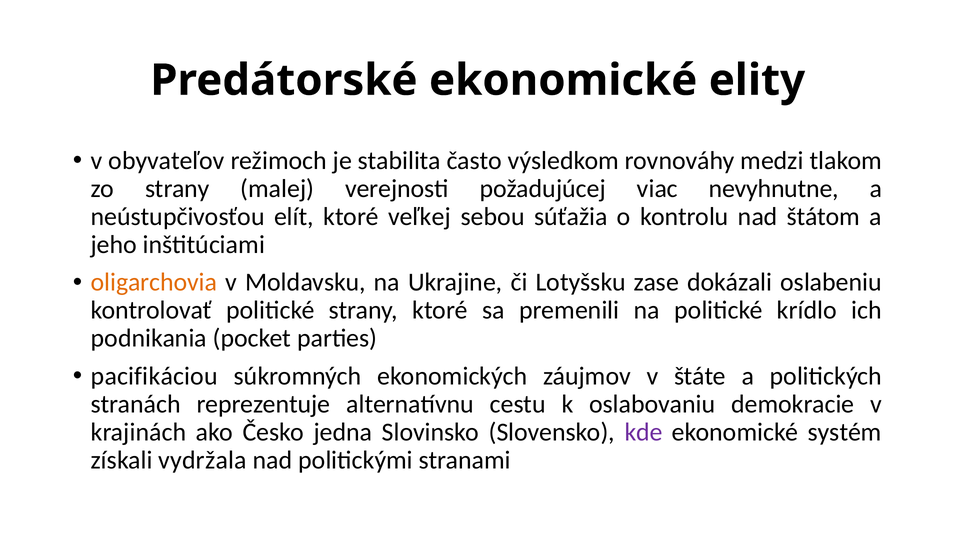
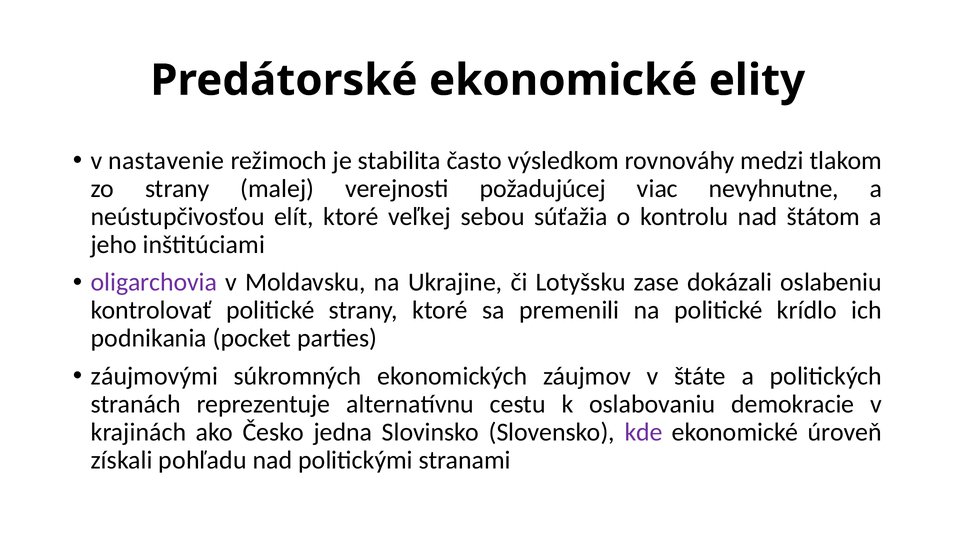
obyvateľov: obyvateľov -> nastavenie (166, 161)
oligarchovia colour: orange -> purple (154, 282)
pacifikáciou: pacifikáciou -> záujmovými (154, 376)
systém: systém -> úroveň (845, 432)
vydržala: vydržala -> pohľadu (203, 460)
